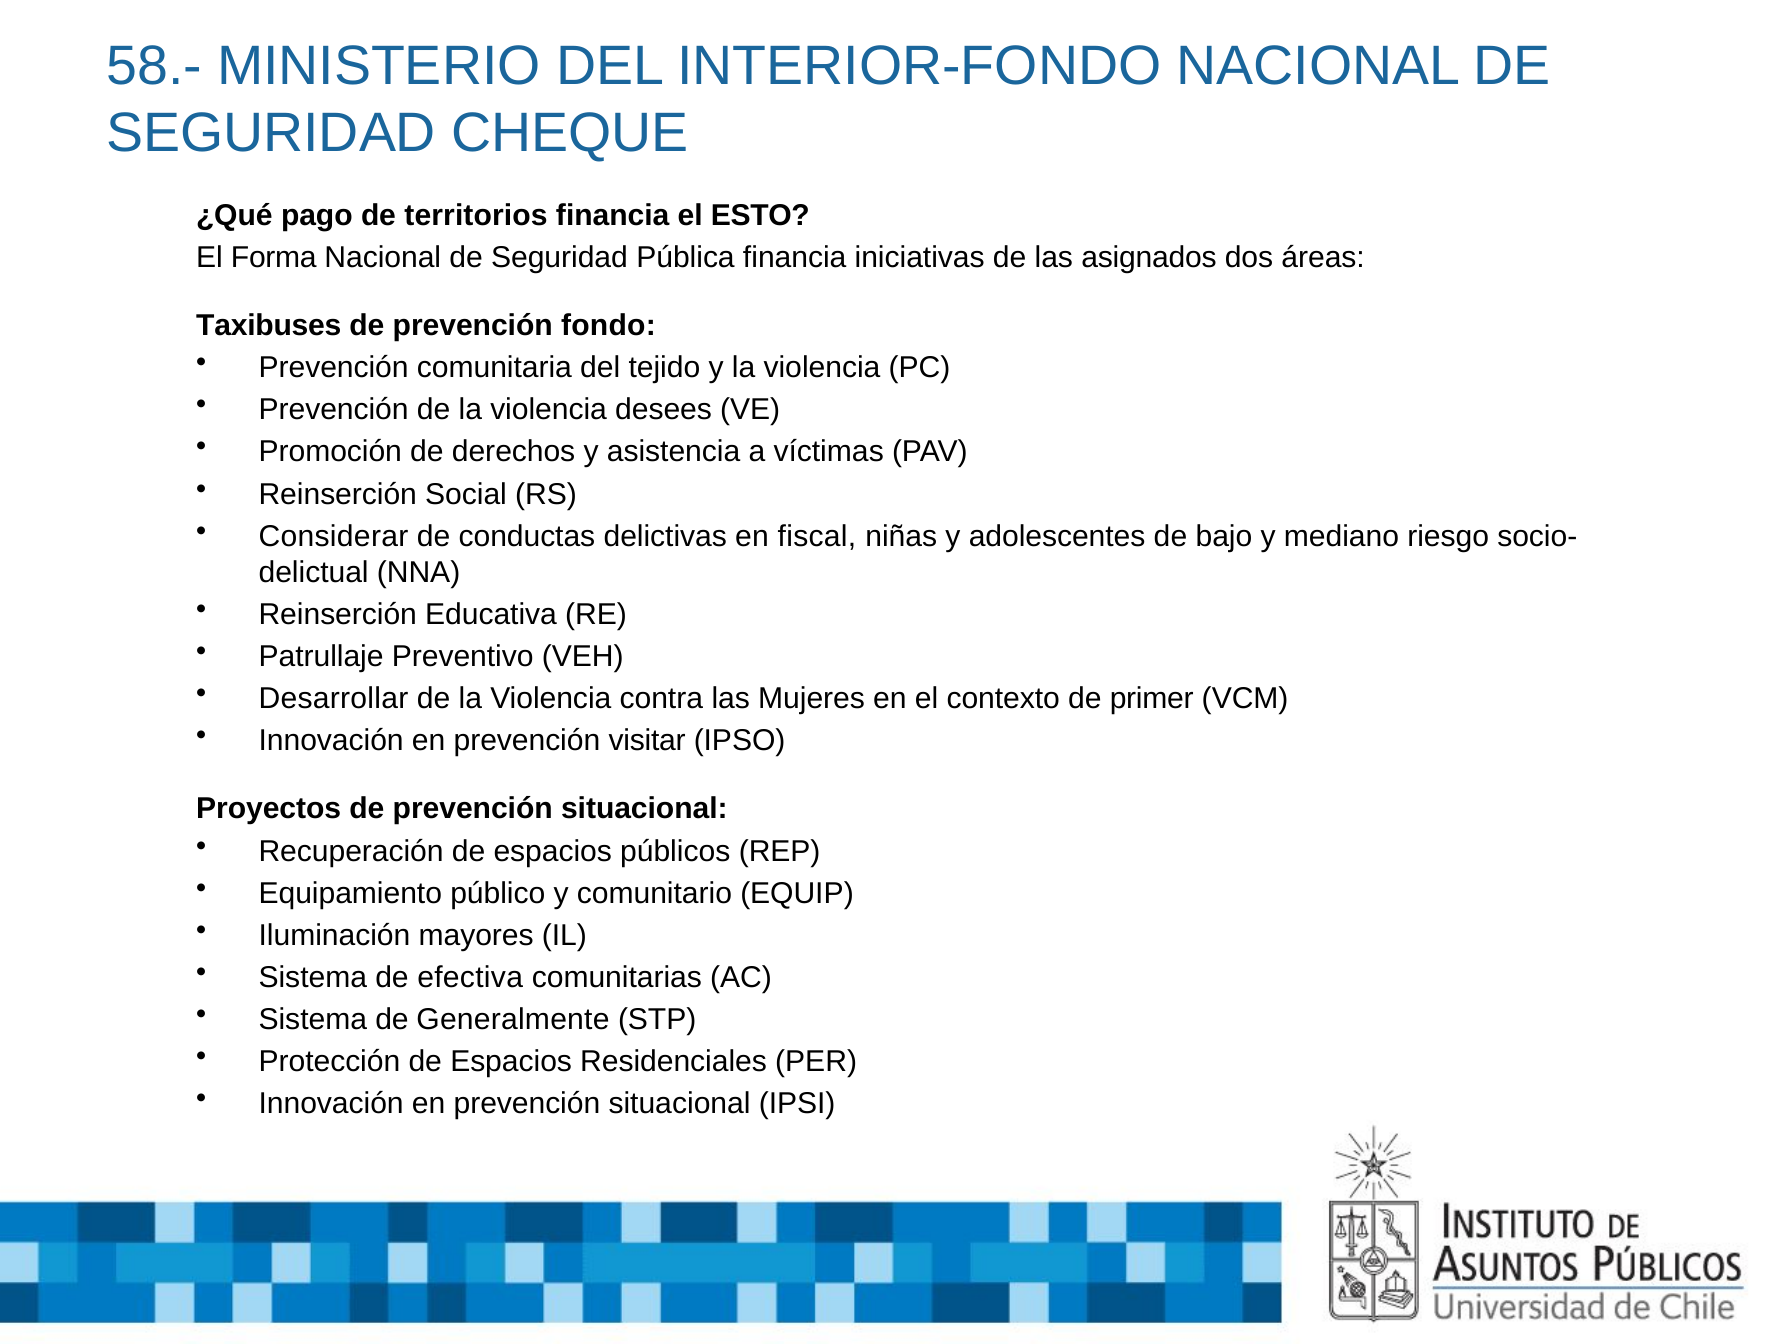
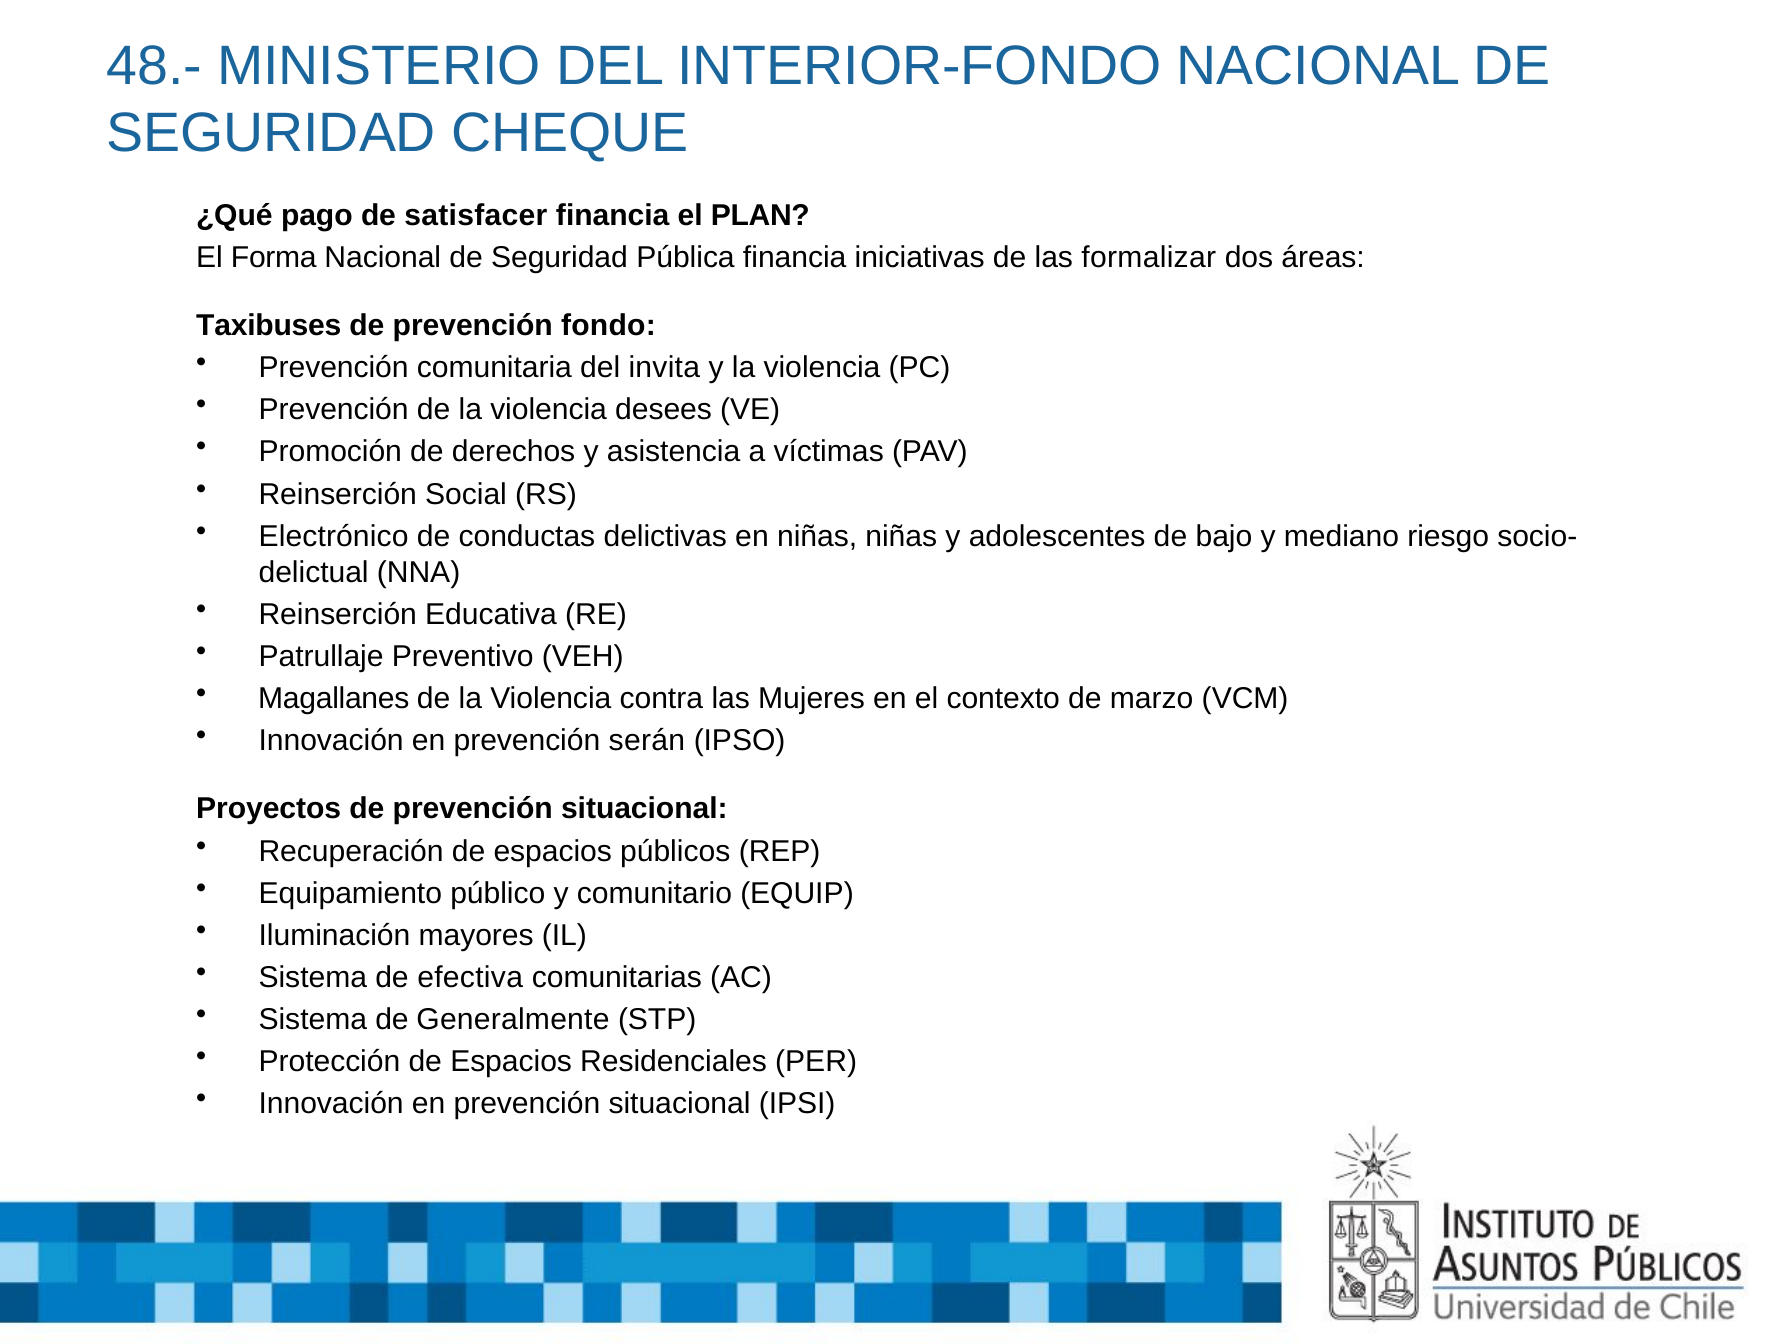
58.-: 58.- -> 48.- (154, 67)
territorios: territorios -> satisfacer (476, 215)
ESTO: ESTO -> PLAN (760, 215)
asignados: asignados -> formalizar (1149, 257)
tejido: tejido -> invita (664, 368)
Considerar: Considerar -> Electrónico (334, 536)
en fiscal: fiscal -> niñas (817, 536)
Desarrollar: Desarrollar -> Magallanes (334, 699)
primer: primer -> marzo (1152, 699)
visitar: visitar -> serán (647, 741)
